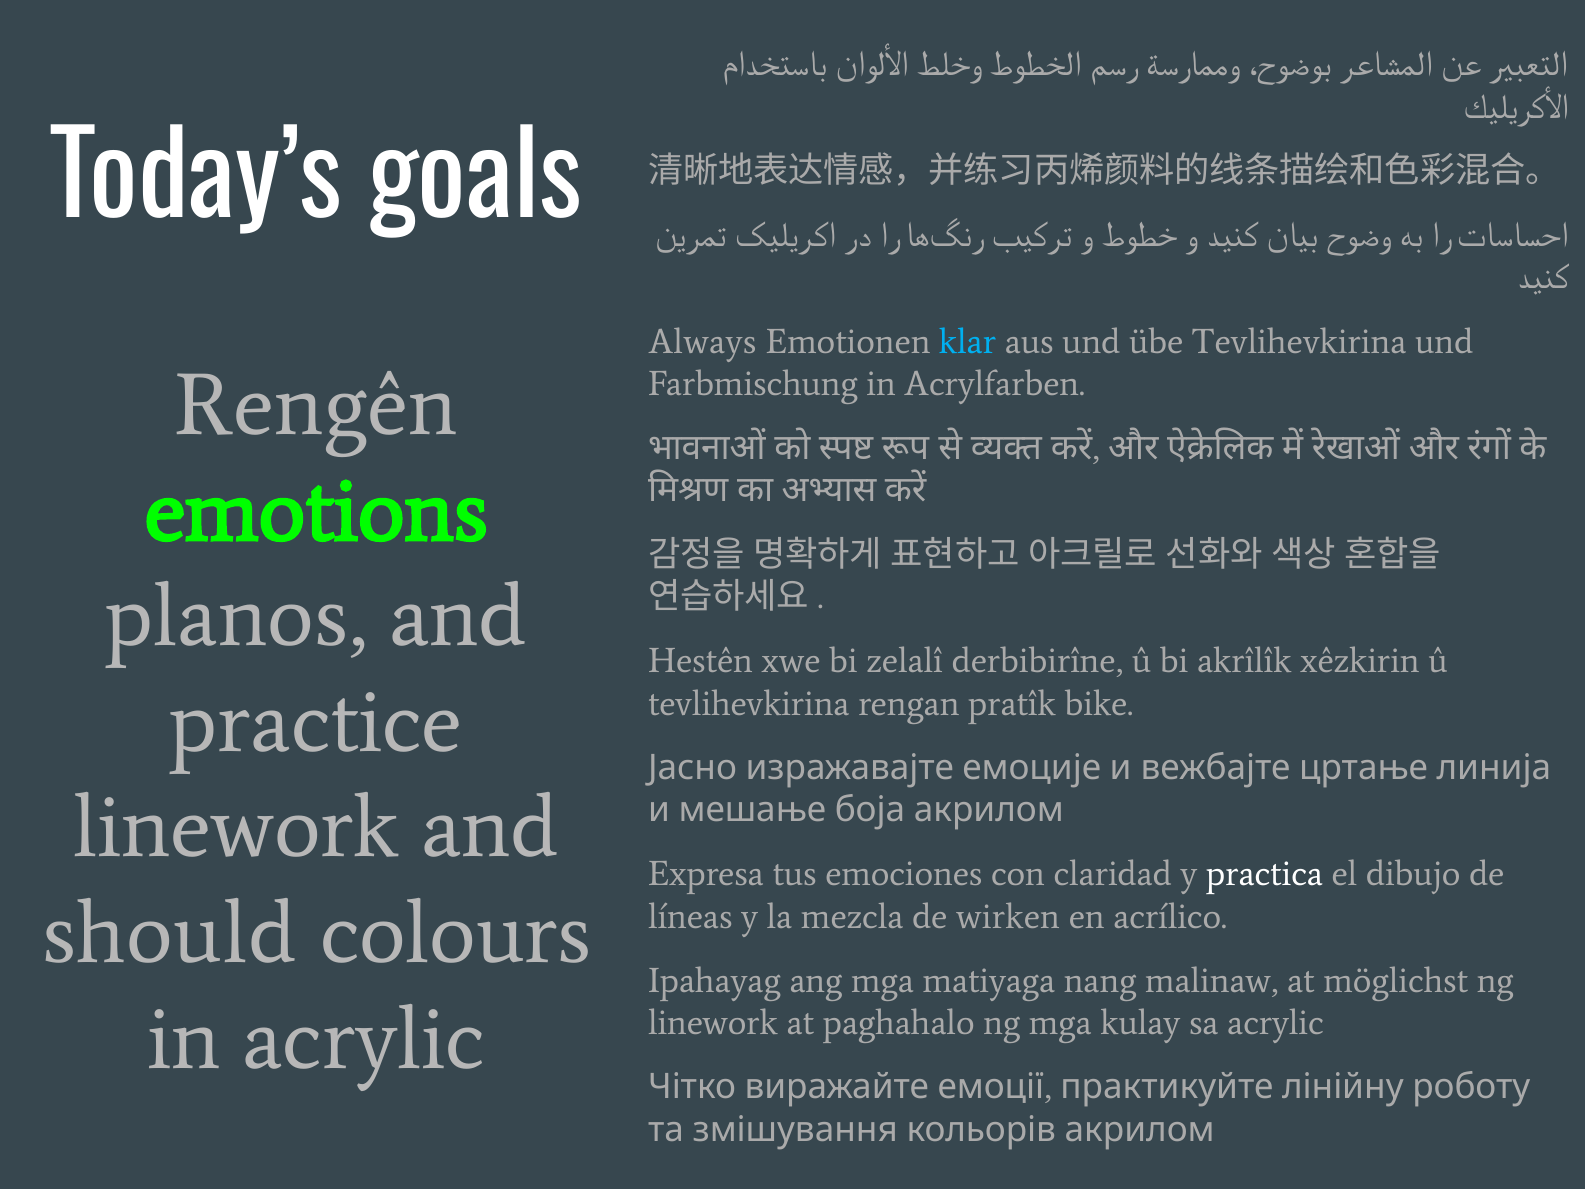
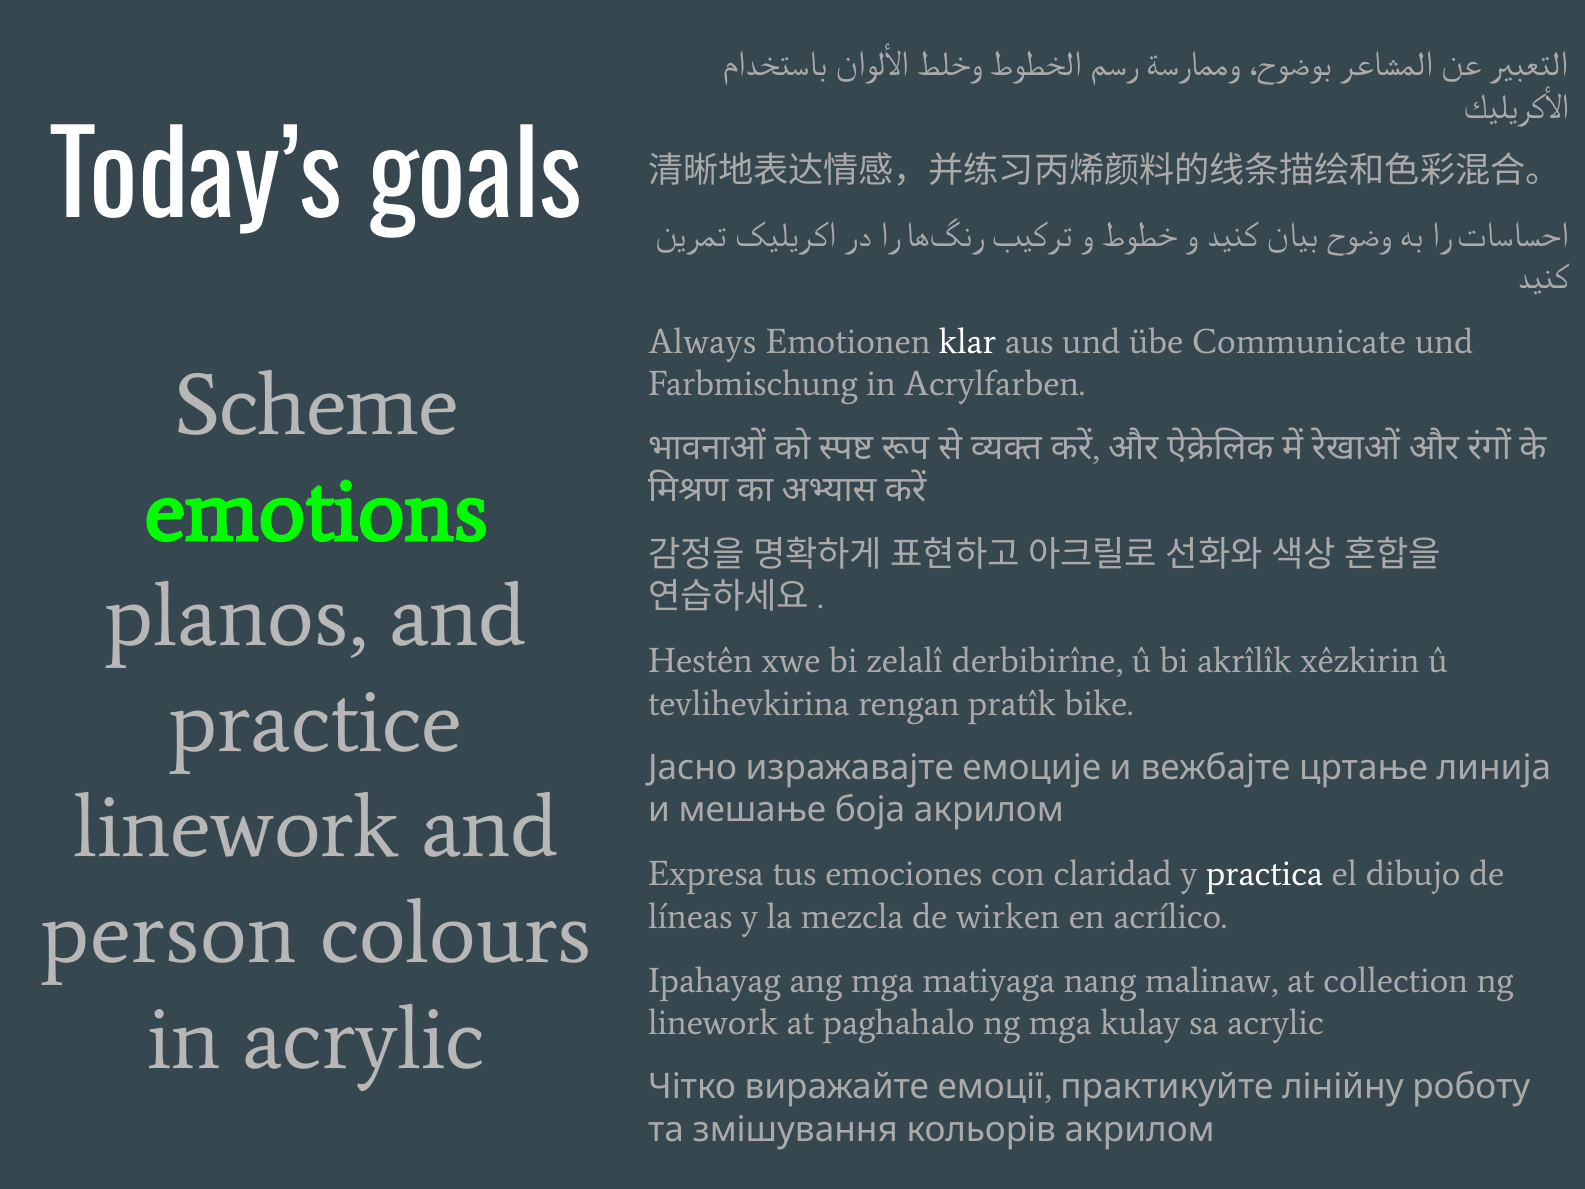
klar colour: light blue -> white (968, 341)
übe Tevlihevkirina: Tevlihevkirina -> Communicate (1299, 341)
Rengên: Rengên -> Scheme (317, 405)
should: should -> person (169, 933)
möglichst: möglichst -> collection (1396, 981)
